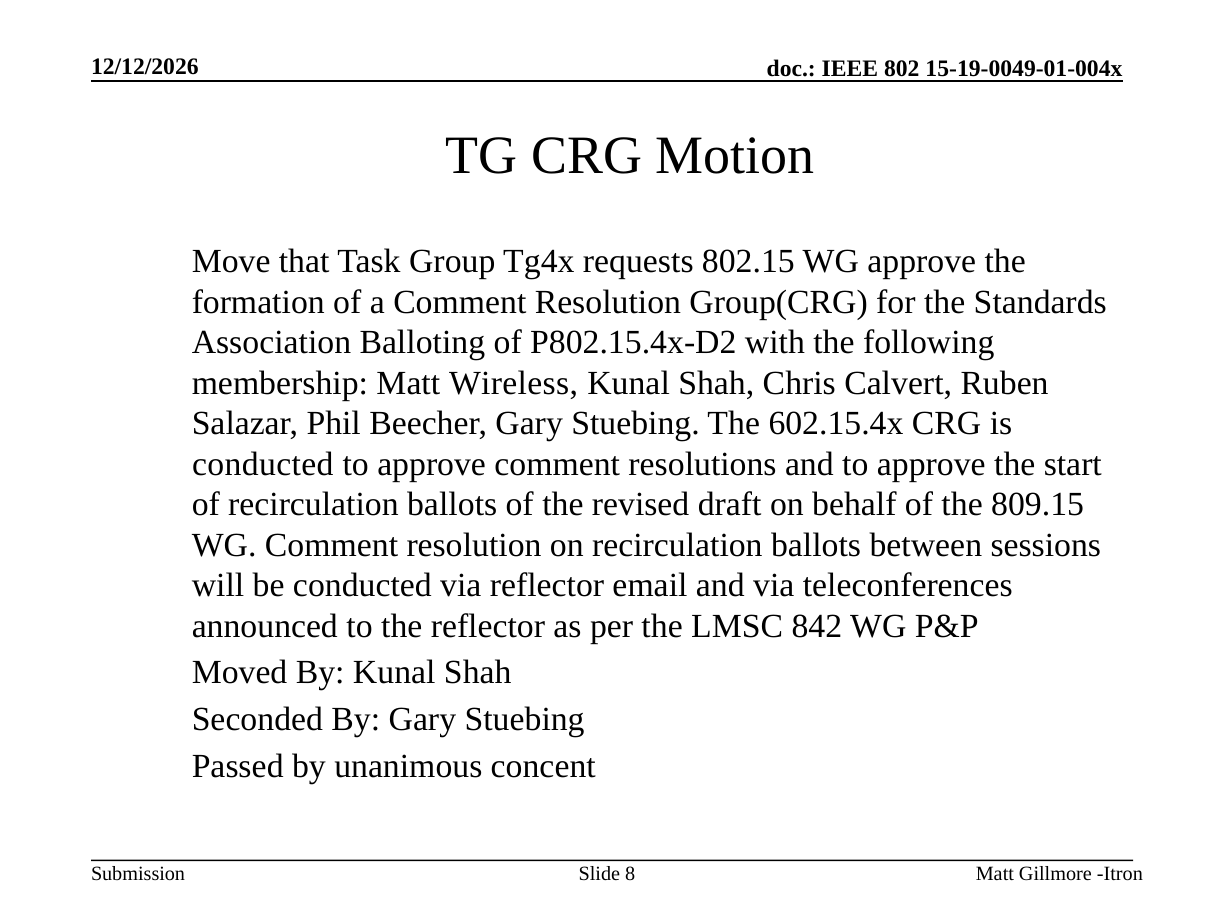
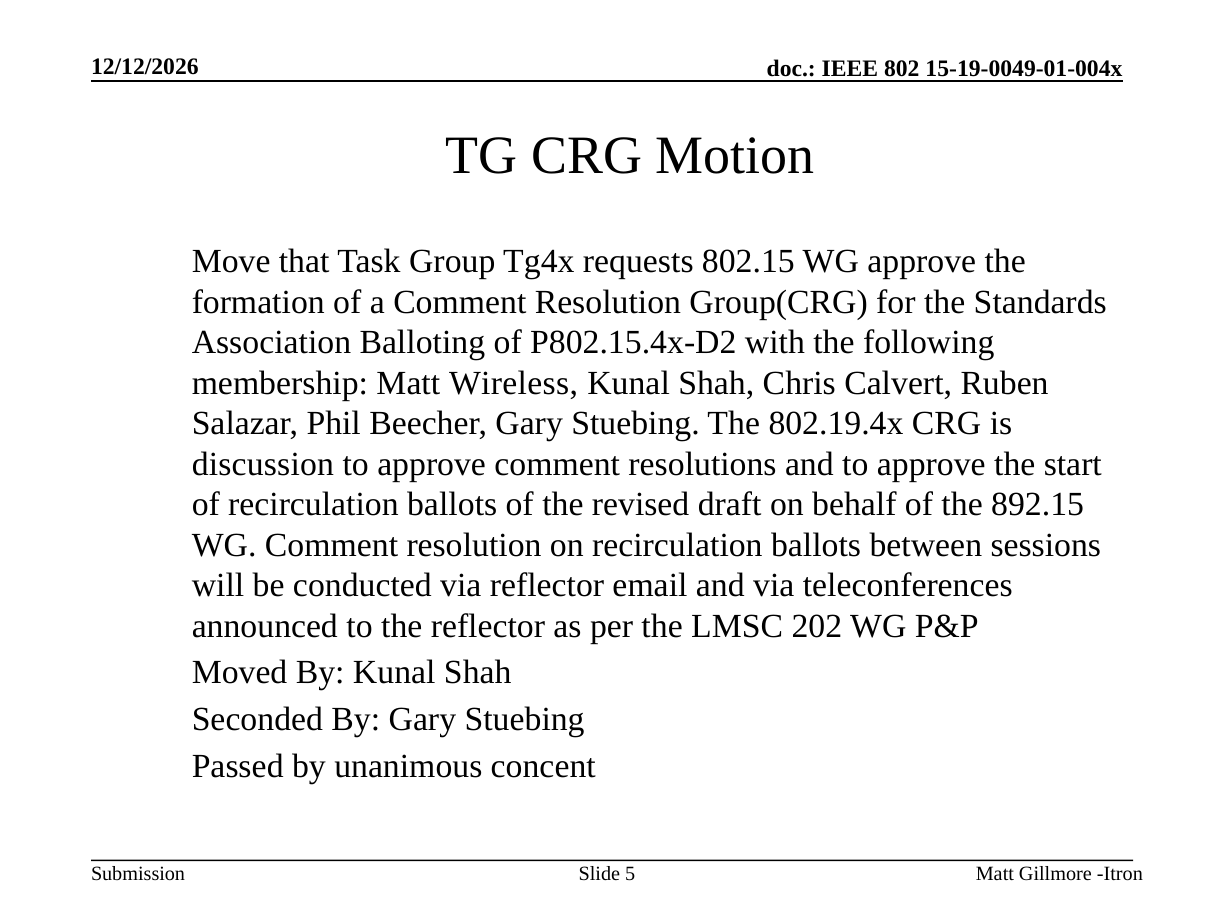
602.15.4x: 602.15.4x -> 802.19.4x (836, 423)
conducted: conducted -> discussion (263, 464)
809.15: 809.15 -> 892.15 (1038, 504)
842: 842 -> 202 (817, 626)
8: 8 -> 5 (630, 873)
